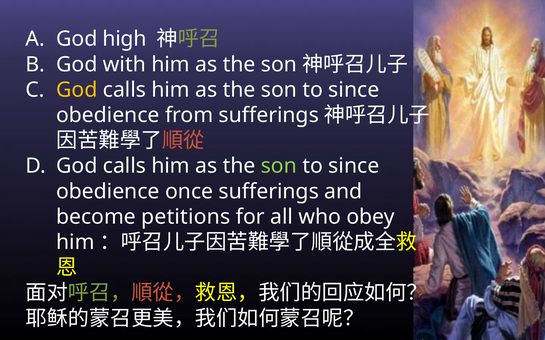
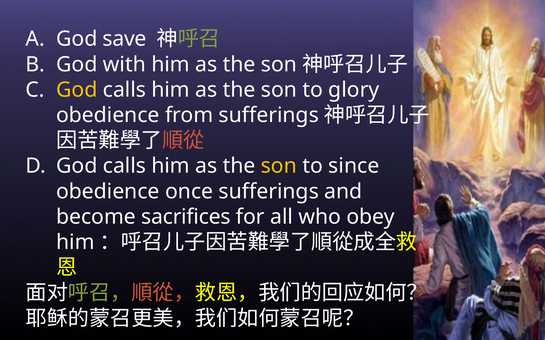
high: high -> save (125, 39)
since: since -> glory (354, 90)
son colour: light green -> yellow (279, 166)
petitions: petitions -> sacrifices (186, 217)
